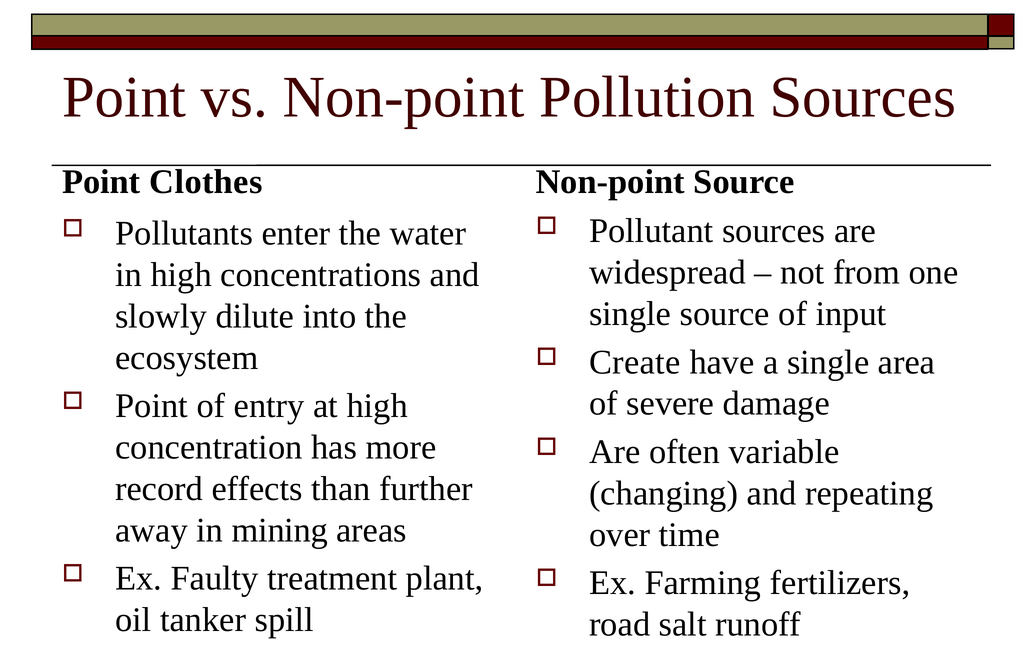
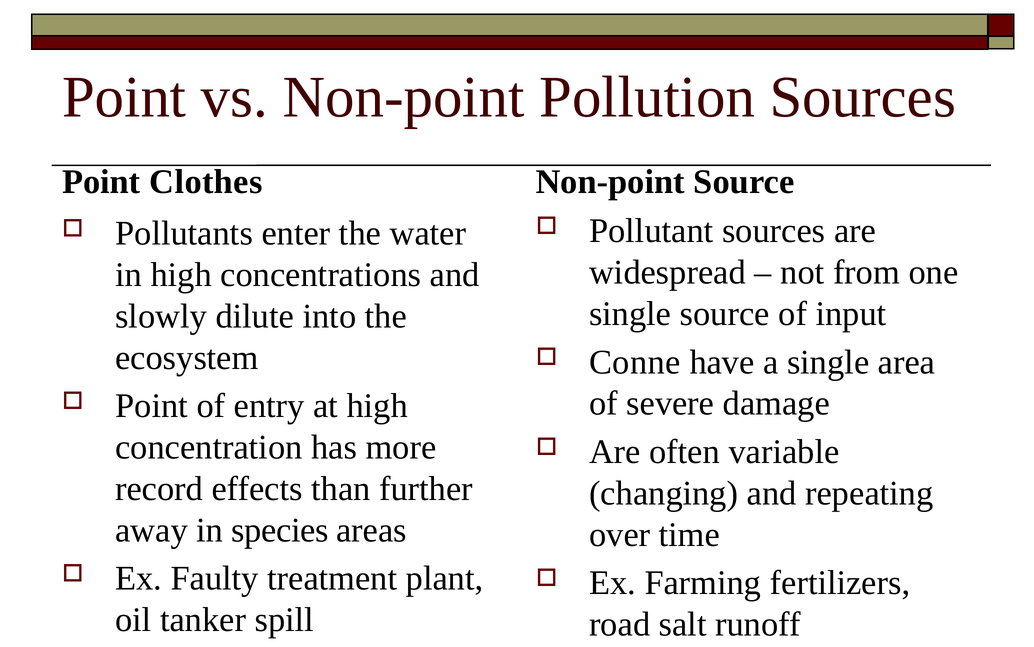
Create: Create -> Conne (635, 362)
mining: mining -> species (280, 530)
